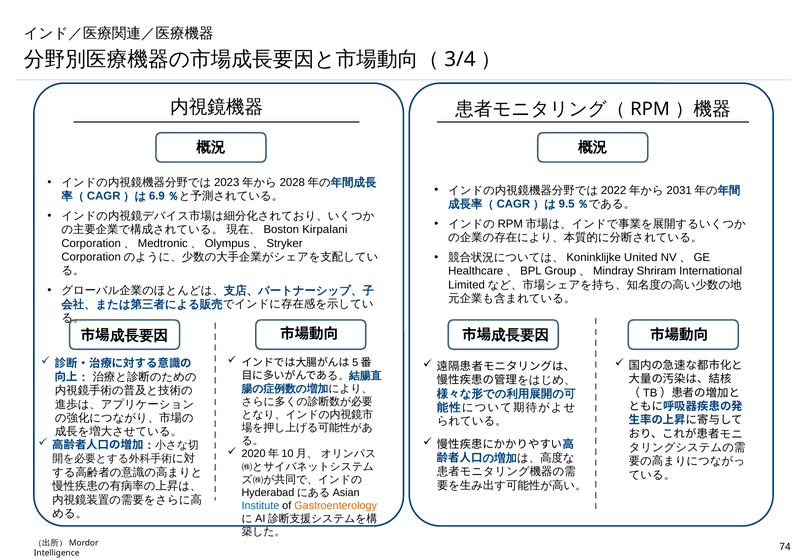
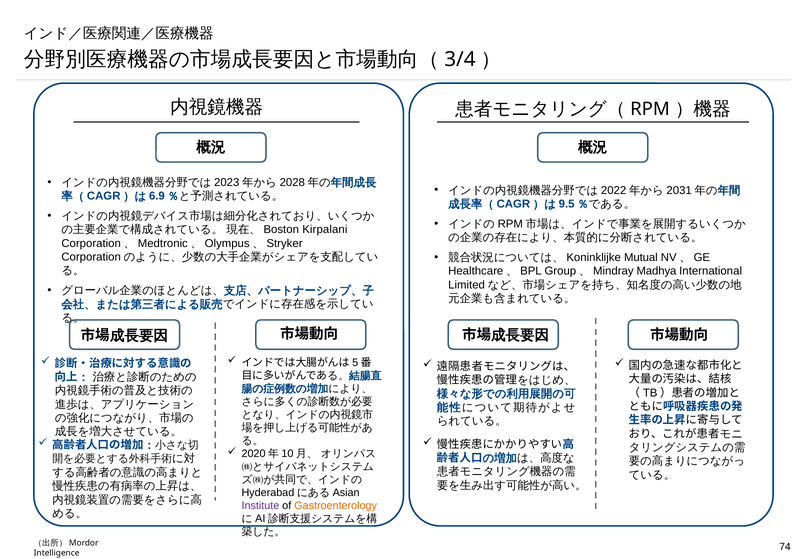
United: United -> Mutual (641, 257)
Shriram: Shriram -> Madhya (656, 271)
Institute colour: blue -> purple (260, 506)
